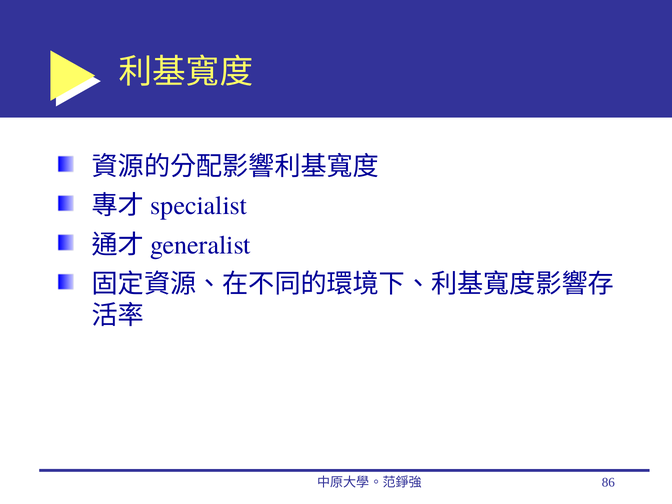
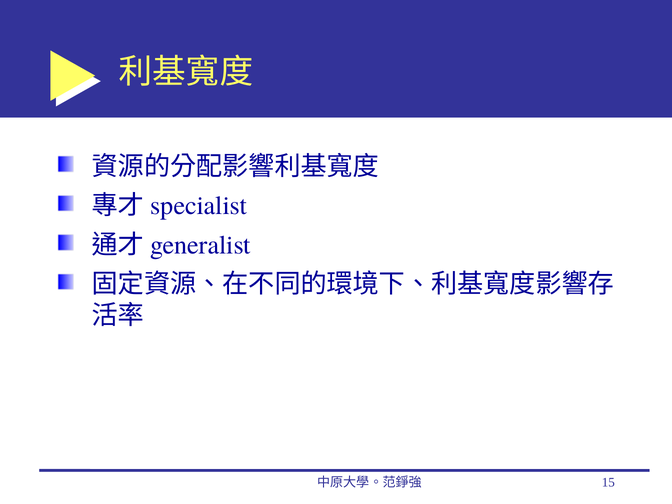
86: 86 -> 15 (608, 483)
